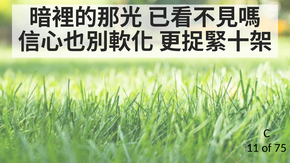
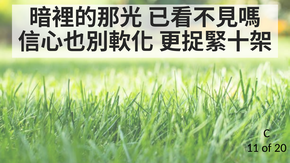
75: 75 -> 20 (281, 148)
